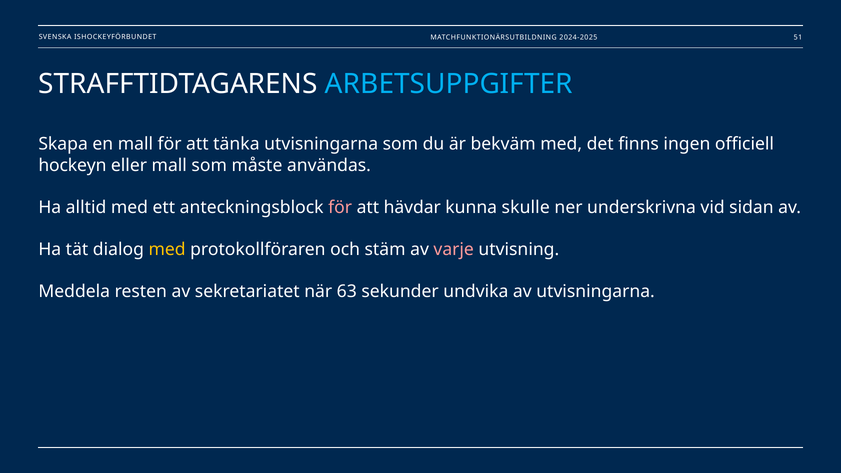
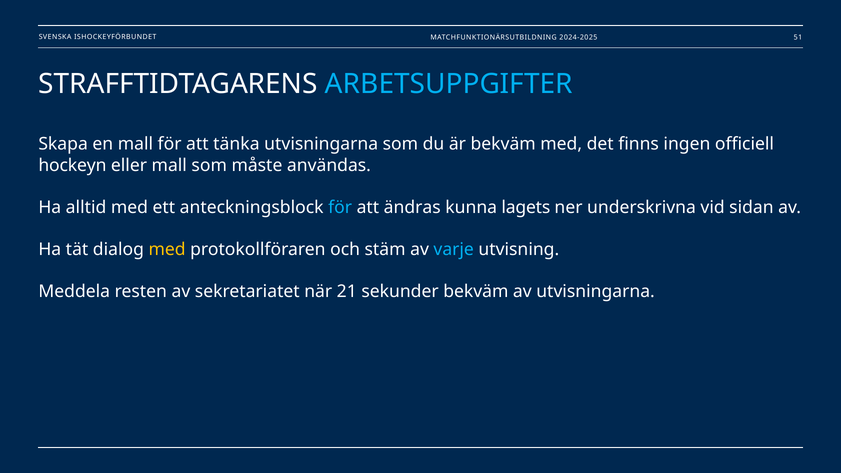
för colour: pink -> light blue (340, 207)
hävdar: hävdar -> ändras (412, 207)
skulle: skulle -> lagets (526, 207)
varje colour: pink -> light blue (454, 249)
63: 63 -> 21 (347, 291)
sekunder undvika: undvika -> bekväm (476, 291)
